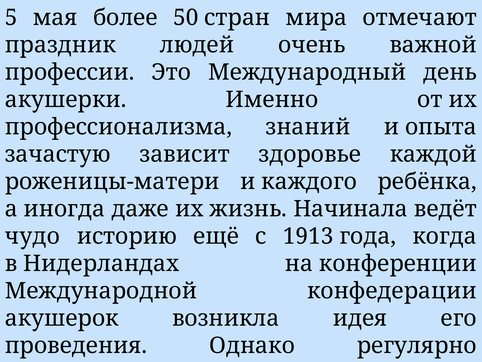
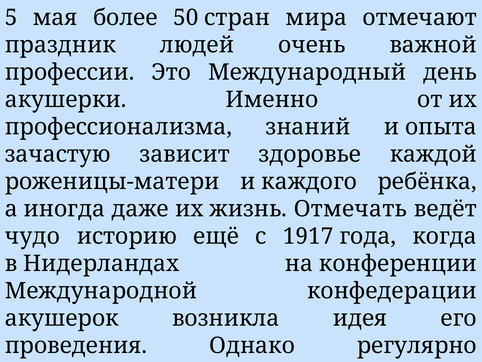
жизнь Начинала: Начинала -> Отмечать (350, 209)
1913: 1913 -> 1917 (308, 236)
